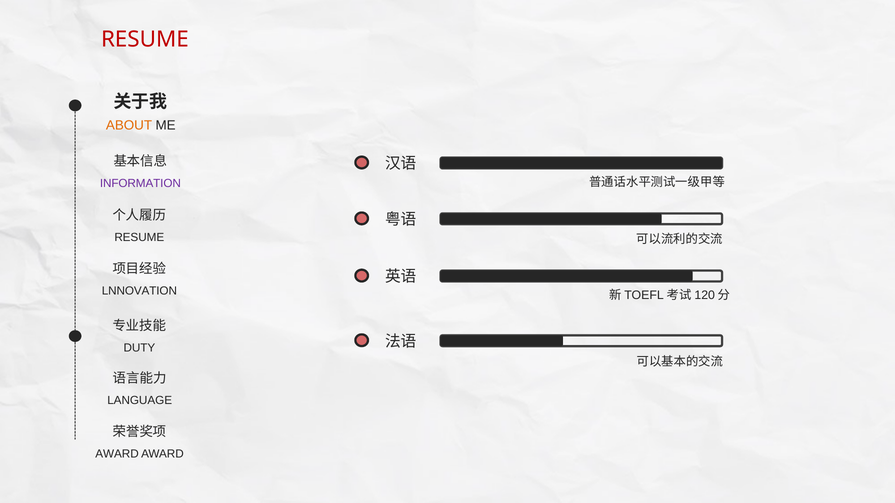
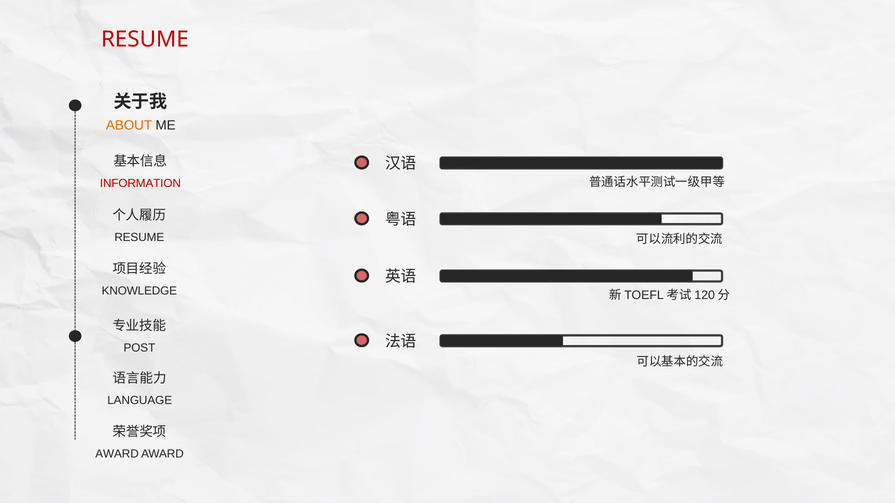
INFORMATION colour: purple -> red (140, 183)
LNNOVATION: LNNOVATION -> KNOWLEDGE (139, 291)
DUTY: DUTY -> POST (139, 348)
